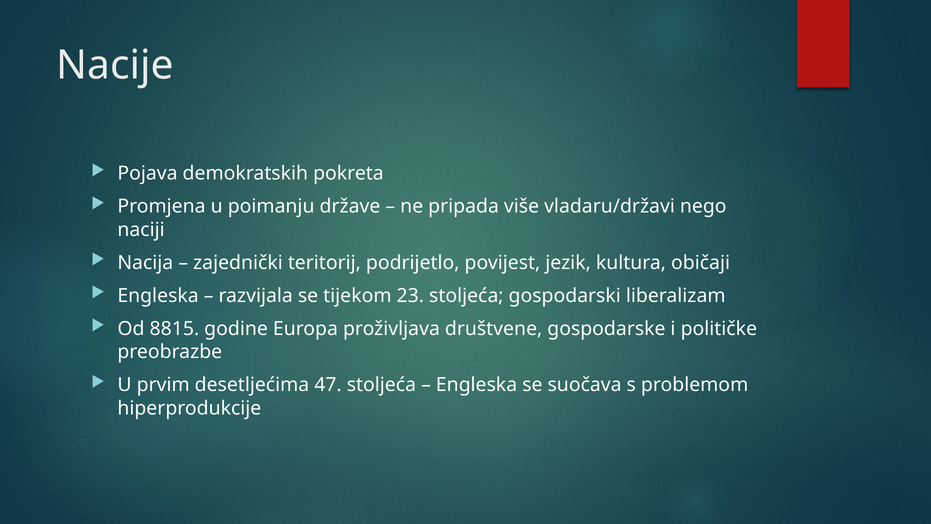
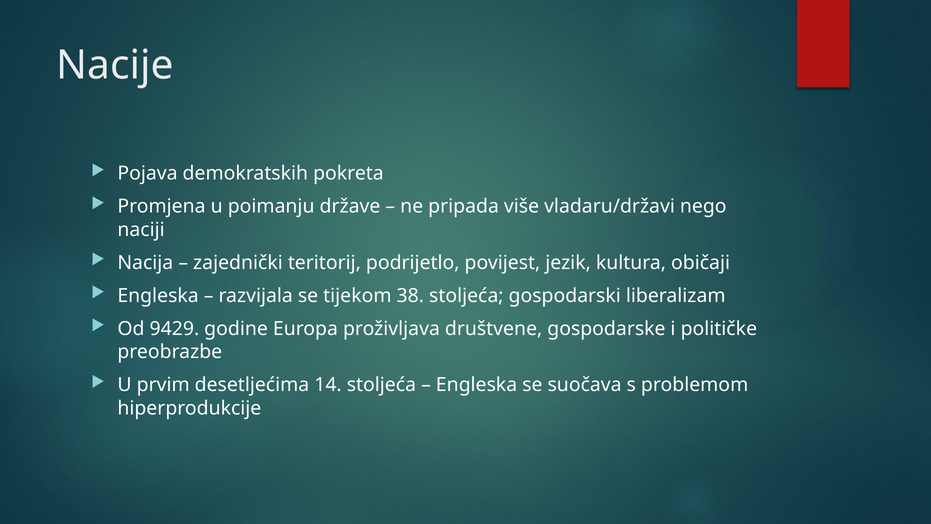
23: 23 -> 38 (410, 296)
8815: 8815 -> 9429 (174, 329)
47: 47 -> 14 (328, 385)
